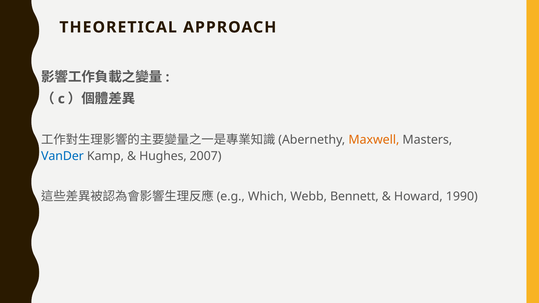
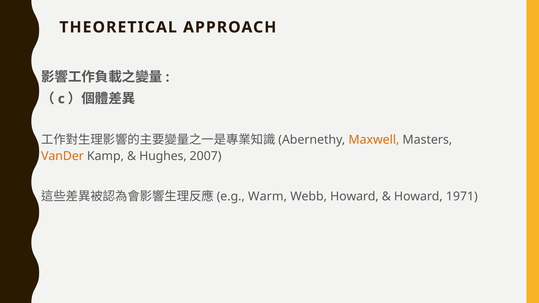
VanDer colour: blue -> orange (62, 156)
Which: Which -> Warm (267, 197)
Webb Bennett: Bennett -> Howard (354, 197)
1990: 1990 -> 1971 (462, 197)
